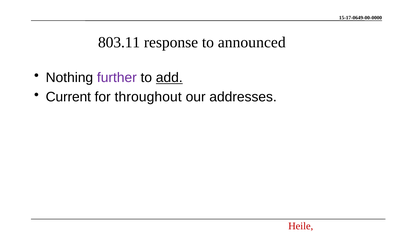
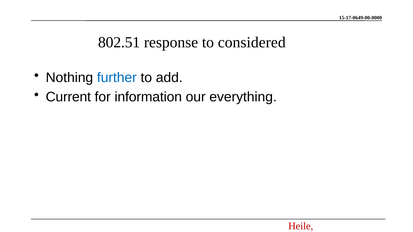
803.11: 803.11 -> 802.51 (119, 42)
announced: announced -> considered (252, 42)
further colour: purple -> blue (117, 78)
add underline: present -> none (169, 78)
throughout: throughout -> information (148, 97)
addresses: addresses -> everything (243, 97)
